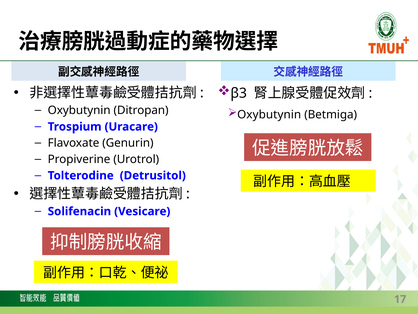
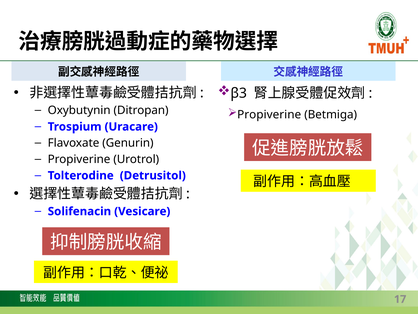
Oxybutynin: Oxybutynin -> Propiverine (269, 114)
